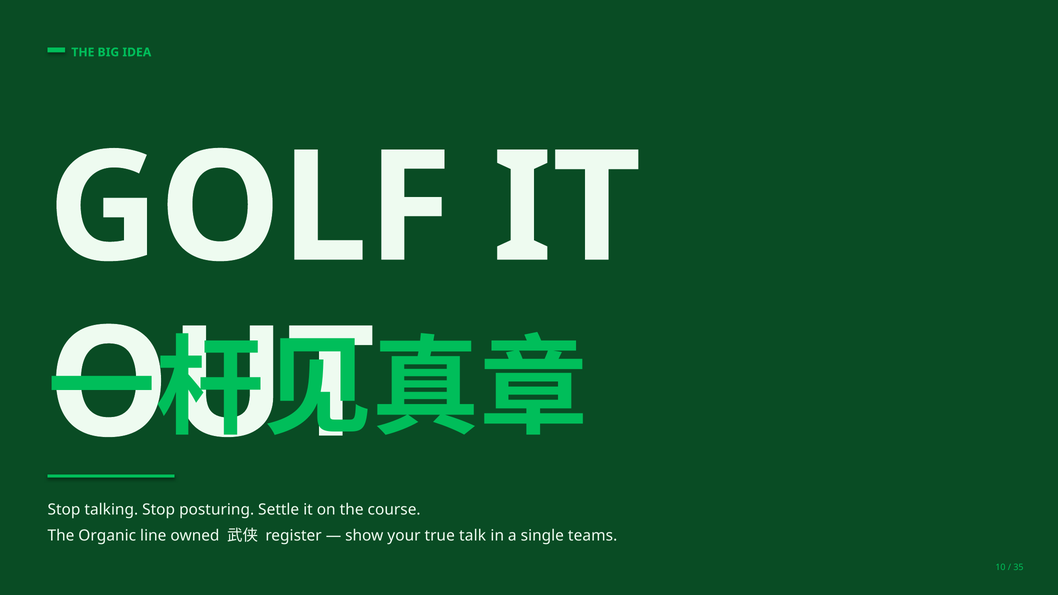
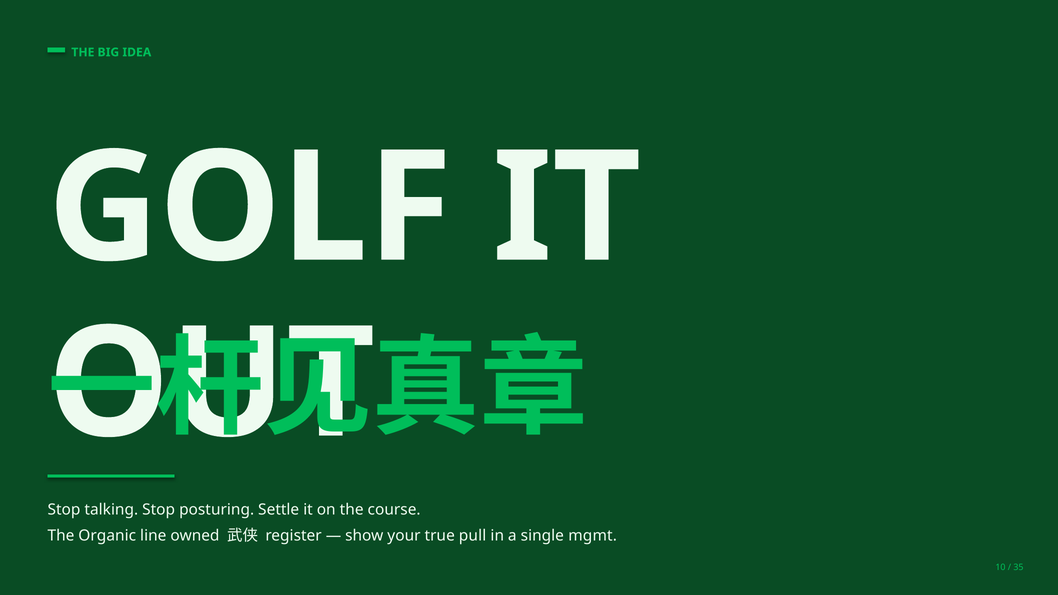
talk: talk -> pull (473, 536)
teams: teams -> mgmt (593, 536)
